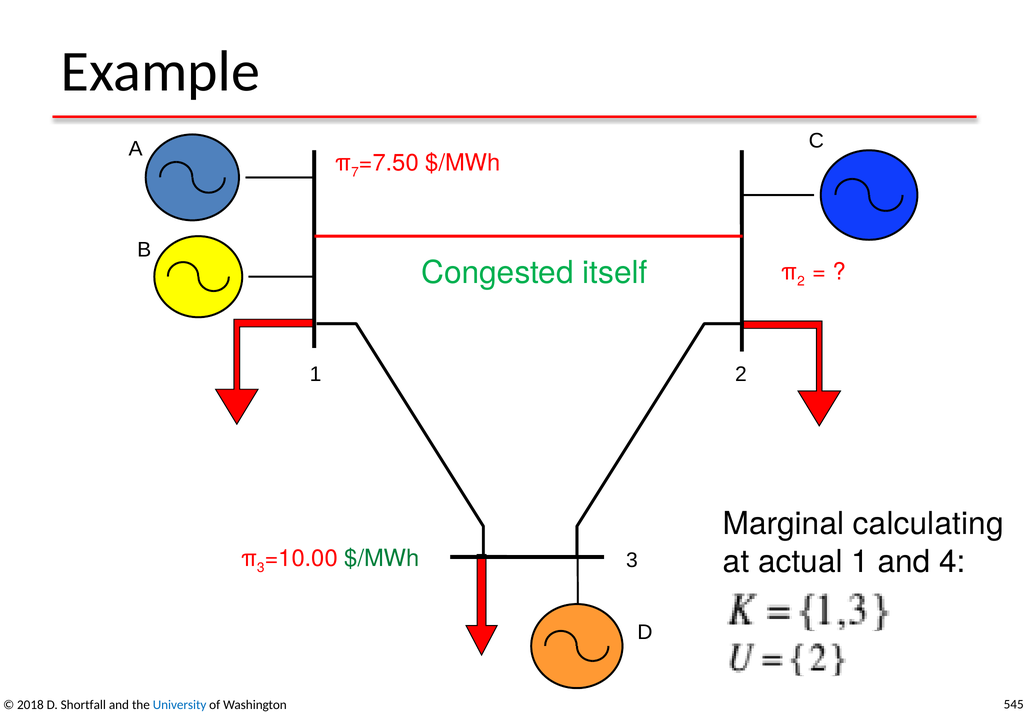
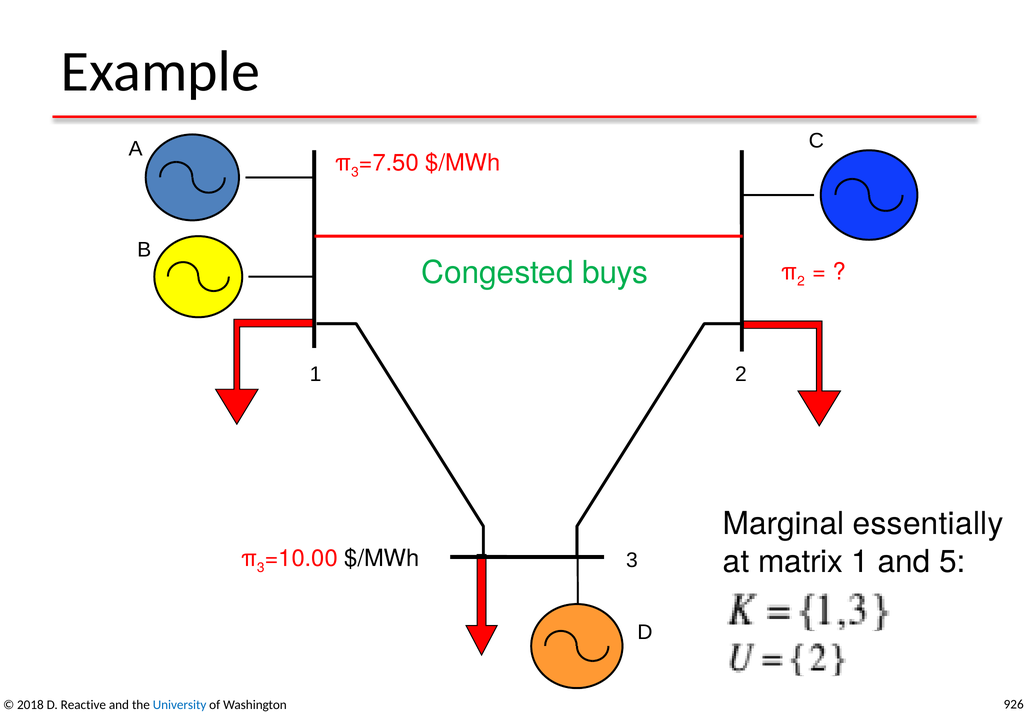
7: 7 -> 3 (355, 172)
itself: itself -> buys (615, 273)
calculating: calculating -> essentially (928, 524)
$/MWh colour: green -> black (382, 559)
actual: actual -> matrix (801, 562)
4: 4 -> 5 (953, 562)
Shortfall: Shortfall -> Reactive (83, 705)
545: 545 -> 926 (1014, 705)
